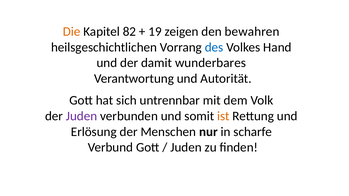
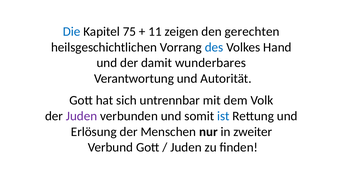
Die colour: orange -> blue (72, 32)
82: 82 -> 75 (129, 32)
19: 19 -> 11 (155, 32)
bewahren: bewahren -> gerechten (252, 32)
ist colour: orange -> blue (223, 116)
scharfe: scharfe -> zweiter (253, 132)
